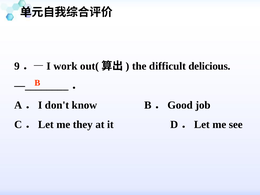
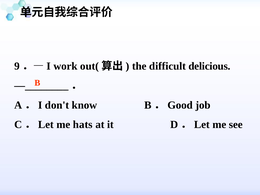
they: they -> hats (83, 125)
